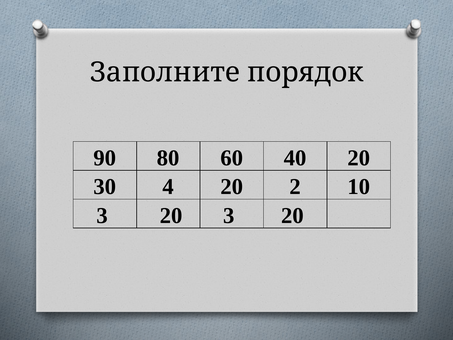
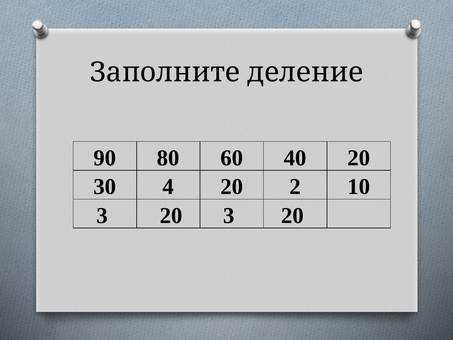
порядок: порядок -> деление (305, 72)
